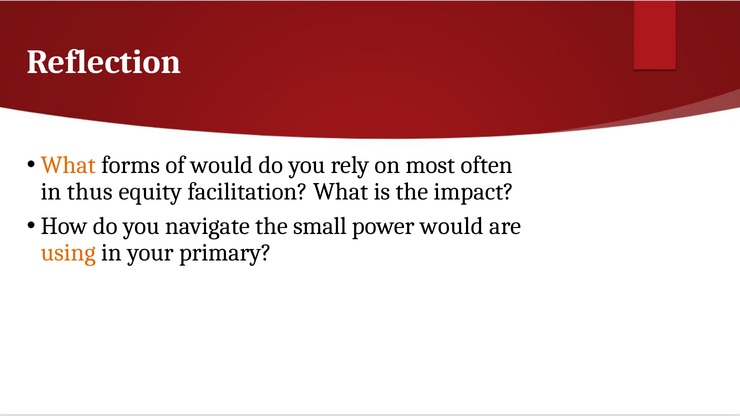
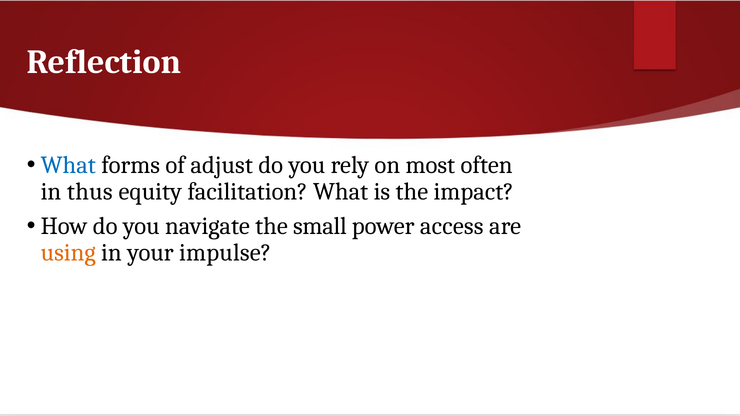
What colour: orange -> blue (68, 165)
of would: would -> adjust (222, 165)
power would: would -> access (452, 226)
primary: primary -> impulse (225, 253)
